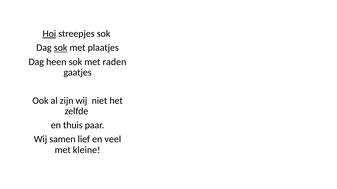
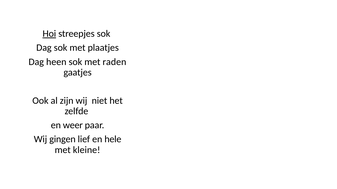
sok underline: present -> none (61, 48)
thuis: thuis -> weer (73, 126)
samen: samen -> gingen (62, 140)
veel: veel -> hele (113, 140)
